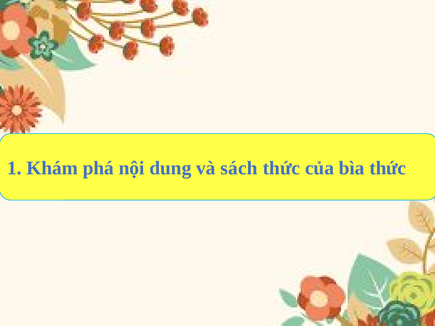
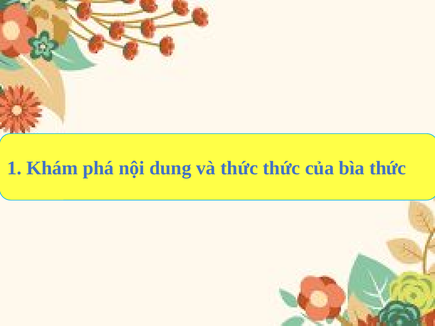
và sách: sách -> thức (239, 168)
